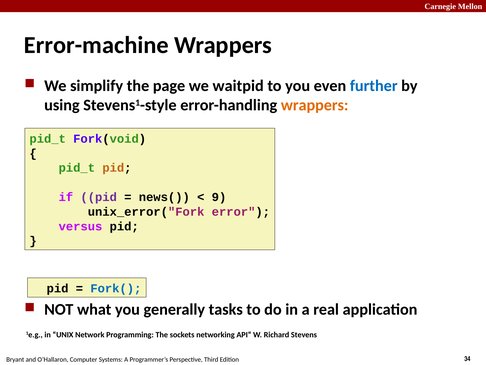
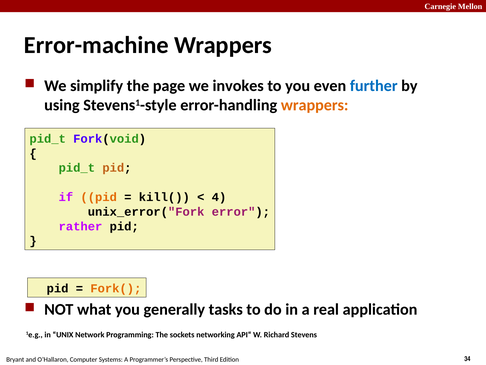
waitpid: waitpid -> invokes (238, 86)
pid colour: purple -> orange (99, 197)
news(: news( -> kill( (164, 197)
9: 9 -> 4 (219, 197)
versus: versus -> rather (80, 226)
Fork( colour: blue -> orange (116, 288)
